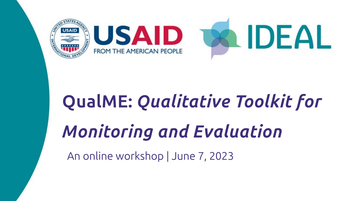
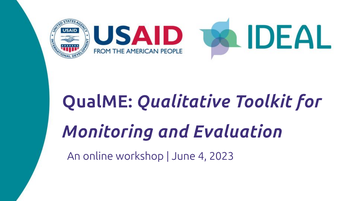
7: 7 -> 4 (202, 156)
